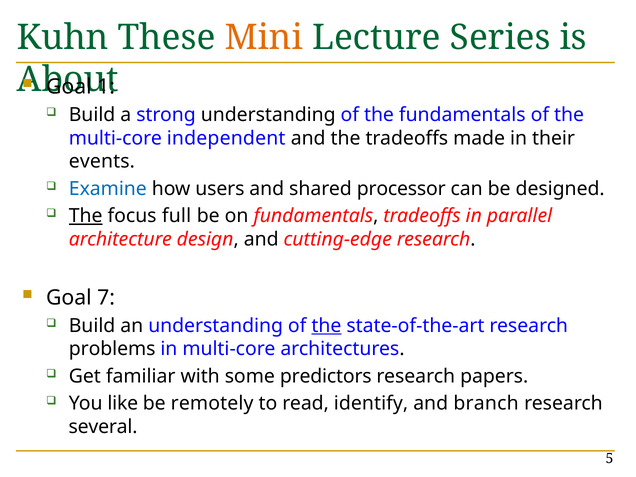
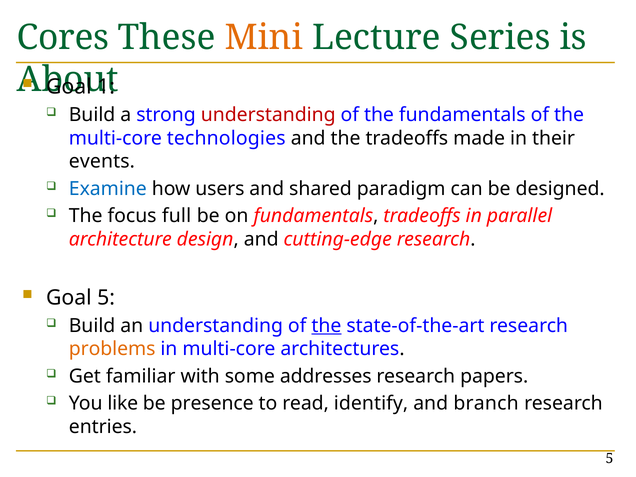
Kuhn: Kuhn -> Cores (63, 37)
understanding colour: black -> red (268, 115)
independent: independent -> technologies (226, 138)
processor: processor -> paradigm (401, 189)
The underline: present -> none (86, 216)
Goal 7: 7 -> 5 (106, 298)
problems colour: black -> orange (112, 349)
predictors: predictors -> addresses (326, 376)
remotely: remotely -> presence (212, 403)
several: several -> entries (103, 427)
